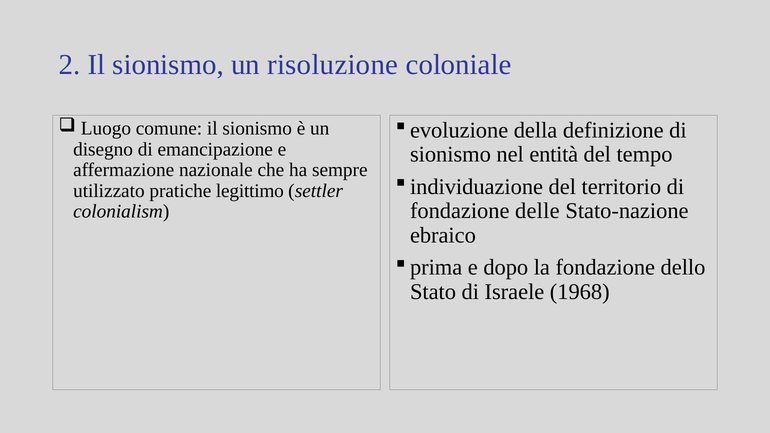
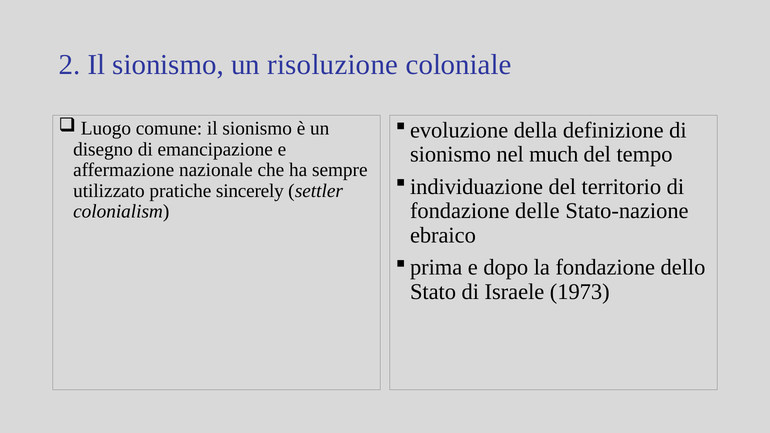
entità: entità -> much (554, 154)
legittimo: legittimo -> sincerely (250, 191)
1968: 1968 -> 1973 (580, 292)
